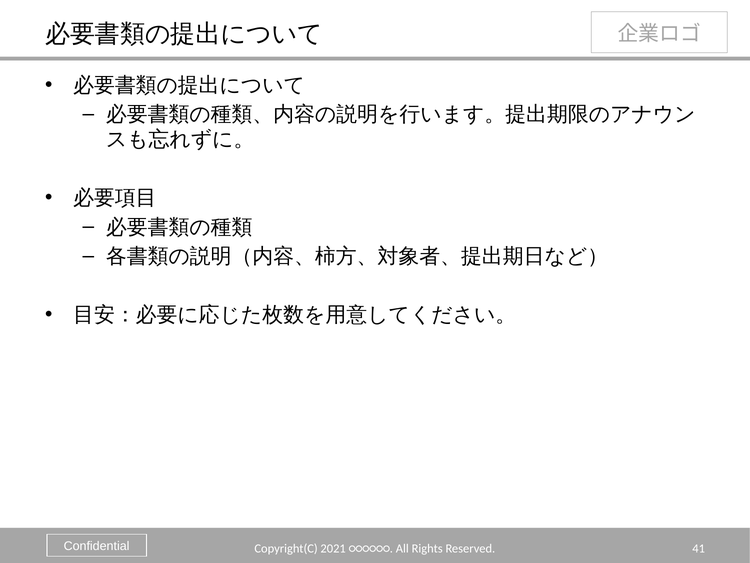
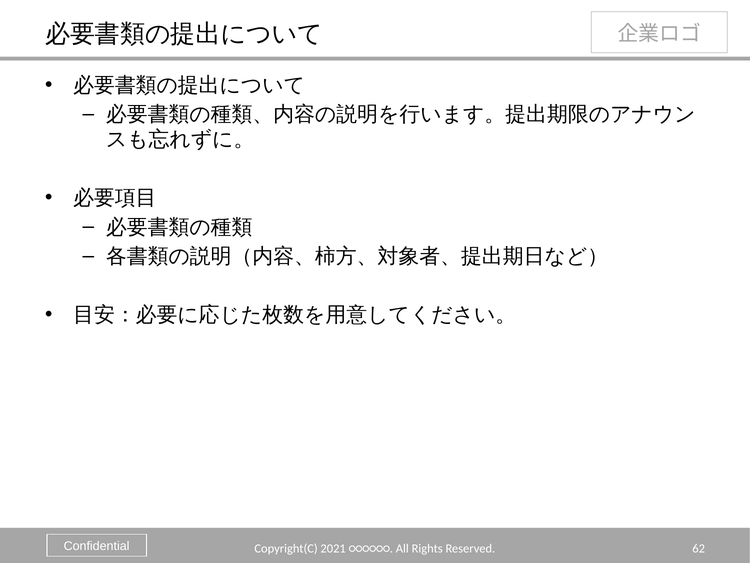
41: 41 -> 62 (699, 548)
